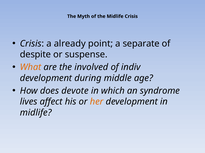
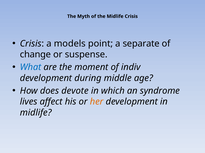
already: already -> models (70, 44)
despite: despite -> change (35, 55)
What colour: orange -> blue (31, 68)
involved: involved -> moment (91, 68)
